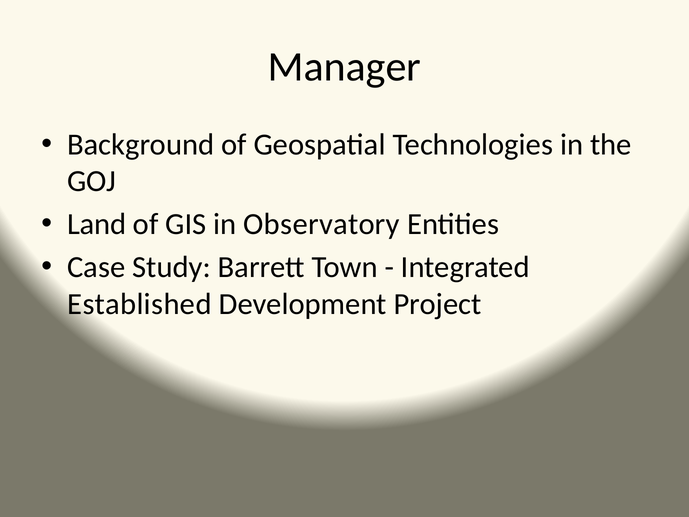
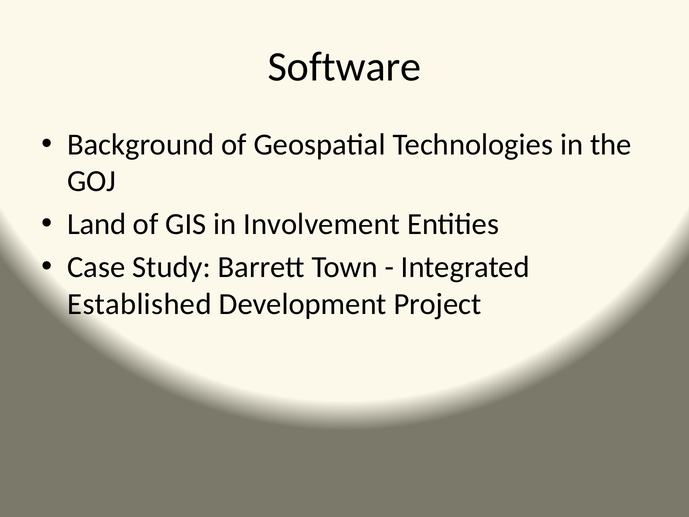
Manager: Manager -> Software (344, 67)
Observatory: Observatory -> Involvement (322, 224)
